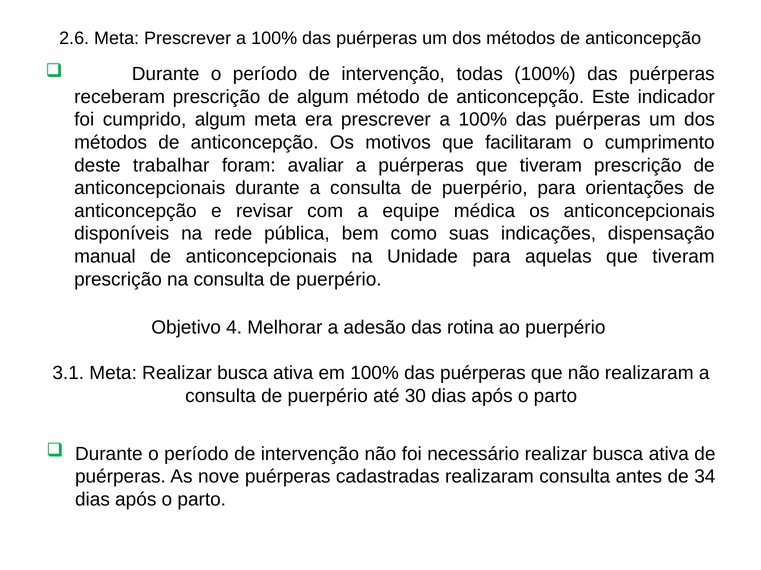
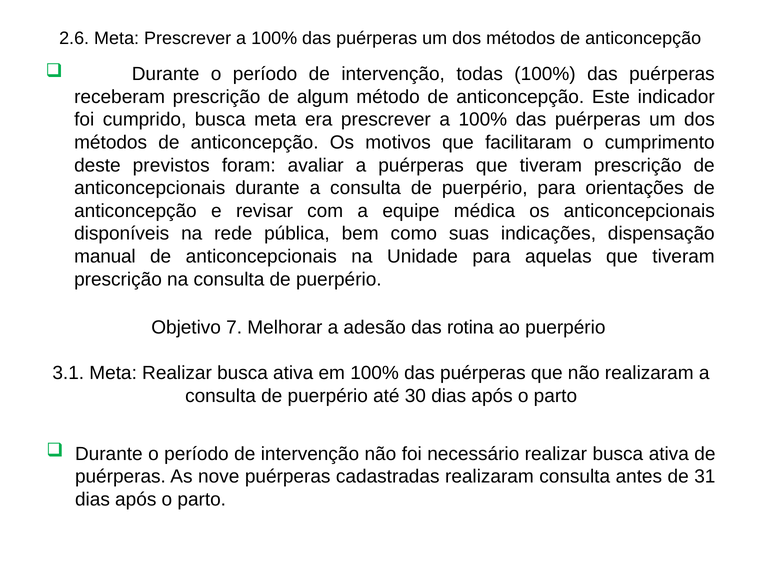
cumprido algum: algum -> busca (220, 120)
trabalhar: trabalhar -> previstos (171, 166)
4: 4 -> 7 (234, 328)
34: 34 -> 31 (705, 477)
